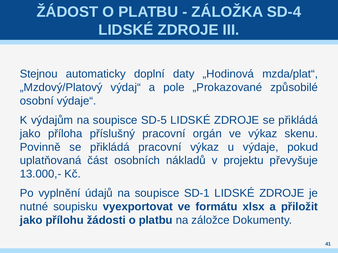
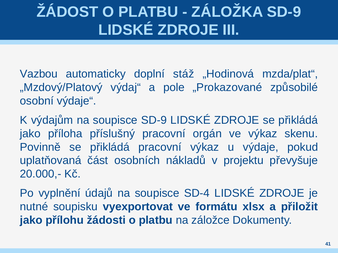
ZÁLOŽKA SD-4: SD-4 -> SD-9 (284, 12)
Stejnou: Stejnou -> Vazbou (39, 74)
daty: daty -> stáž (184, 74)
soupisce SD-5: SD-5 -> SD-9 (154, 120)
13.000,-: 13.000,- -> 20.000,- (41, 174)
SD-1: SD-1 -> SD-4 (197, 194)
